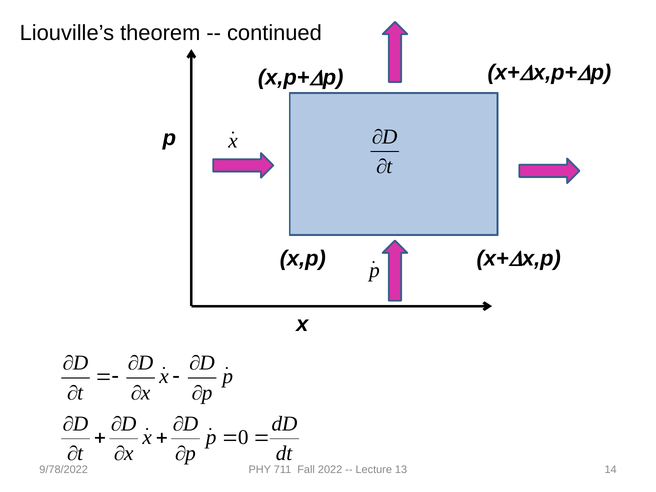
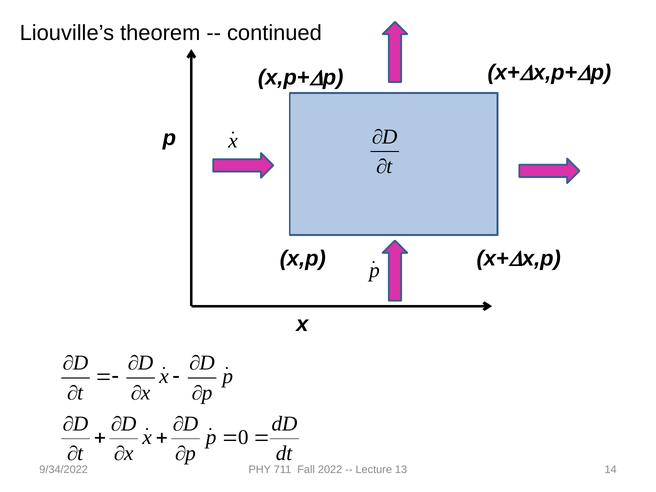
9/78/2022: 9/78/2022 -> 9/34/2022 (64, 470)
